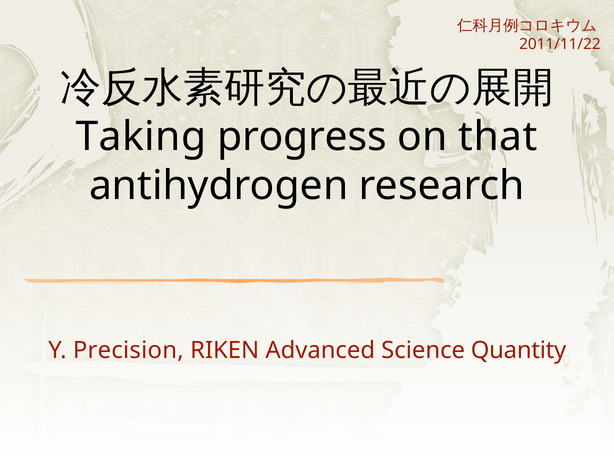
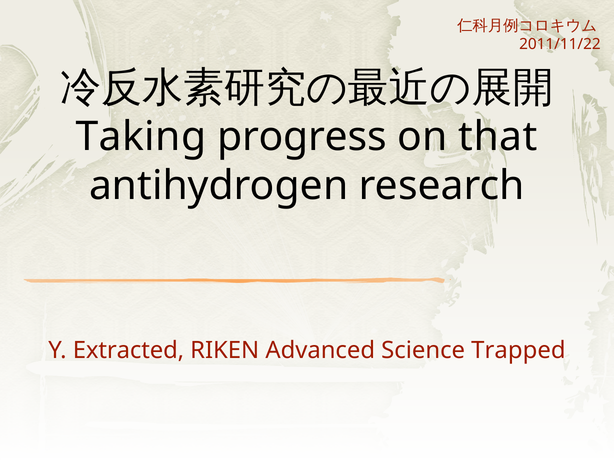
Precision: Precision -> Extracted (128, 351)
Quantity: Quantity -> Trapped (518, 351)
